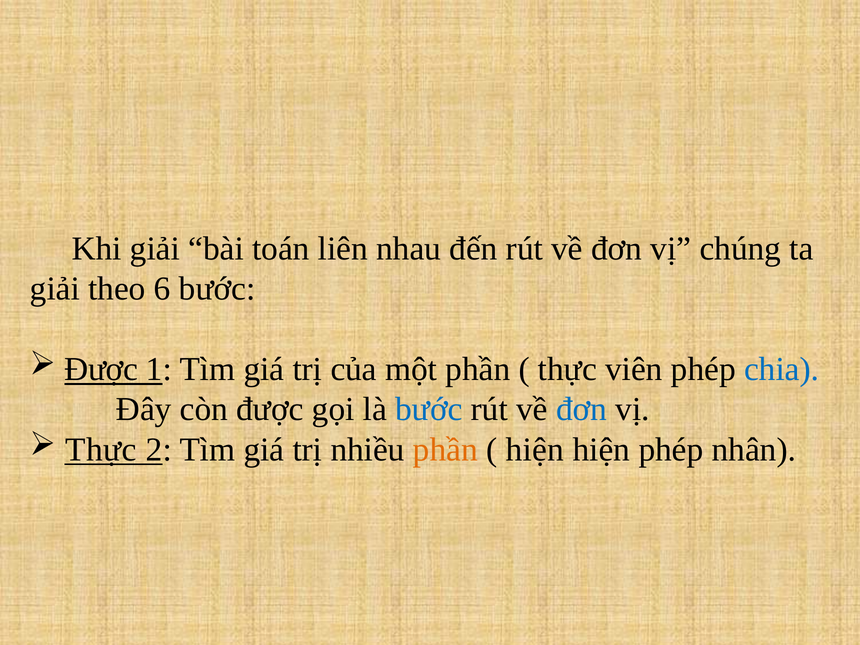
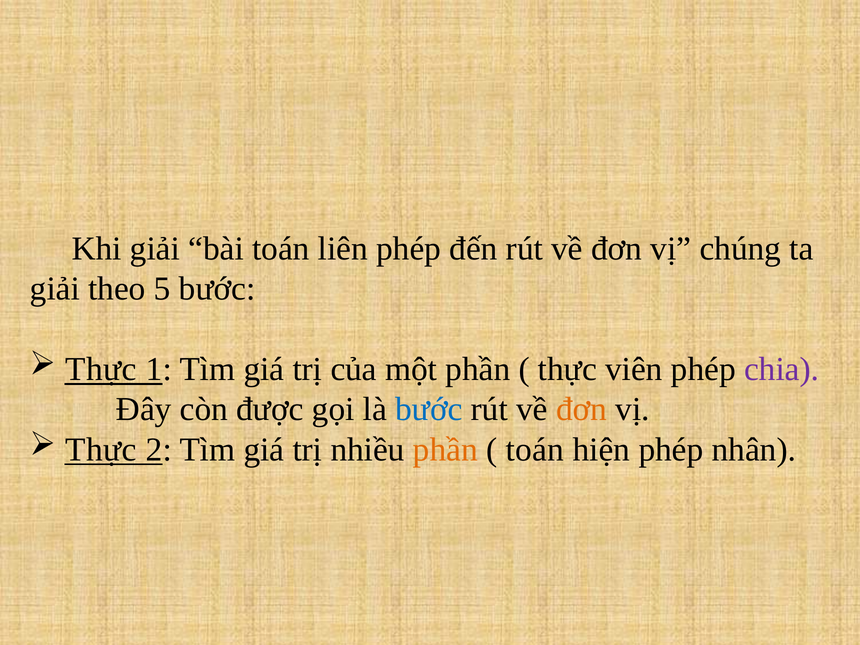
liên nhau: nhau -> phép (409, 249)
6: 6 -> 5 (162, 289)
Được: Được -> Thực (101, 369)
chia colour: blue -> purple (782, 369)
đơn colour: blue -> orange (582, 409)
hiện: hiện -> toán (535, 450)
